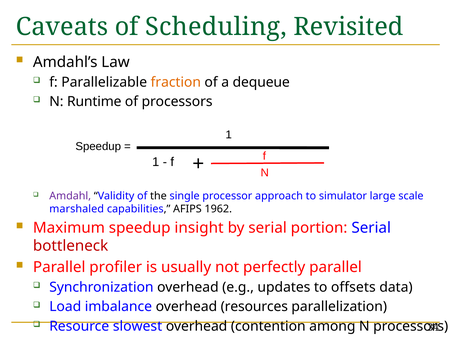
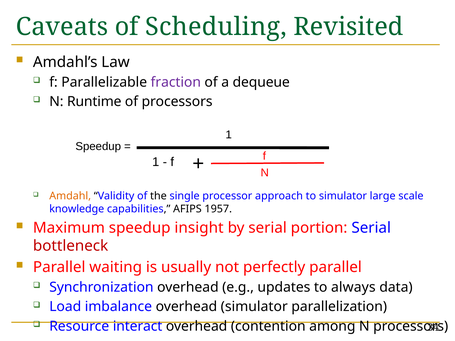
fraction colour: orange -> purple (176, 82)
Amdahl colour: purple -> orange (70, 196)
marshaled: marshaled -> knowledge (77, 209)
1962: 1962 -> 1957 (218, 209)
profiler: profiler -> waiting (116, 267)
offsets: offsets -> always (353, 287)
overhead resources: resources -> simulator (254, 307)
slowest: slowest -> interact (138, 326)
